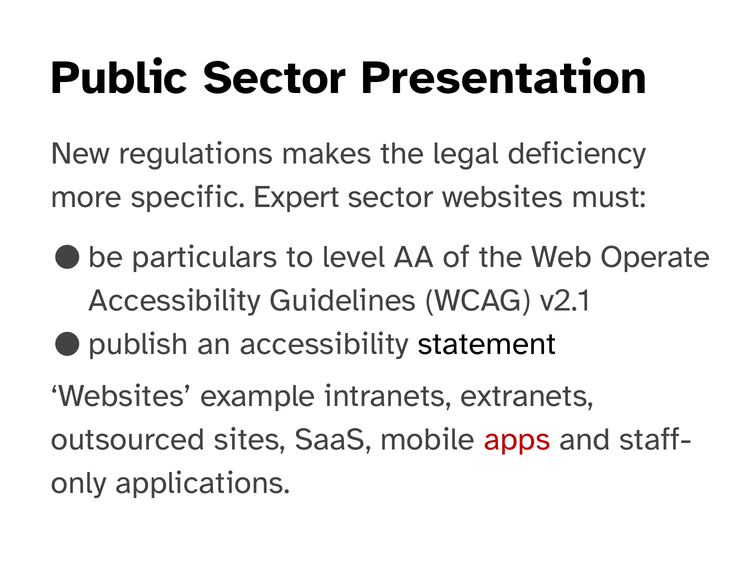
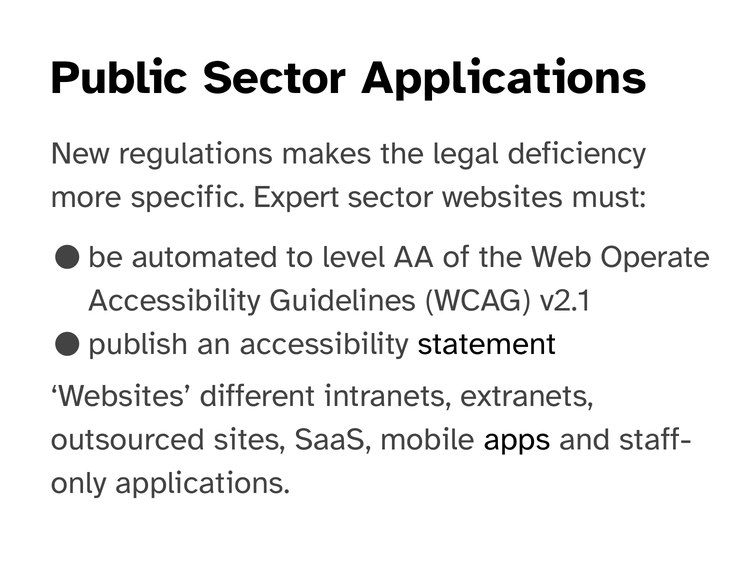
Sector Presentation: Presentation -> Applications (504, 78)
particulars: particulars -> automated (205, 257)
example: example -> different (258, 395)
apps colour: red -> black (517, 439)
